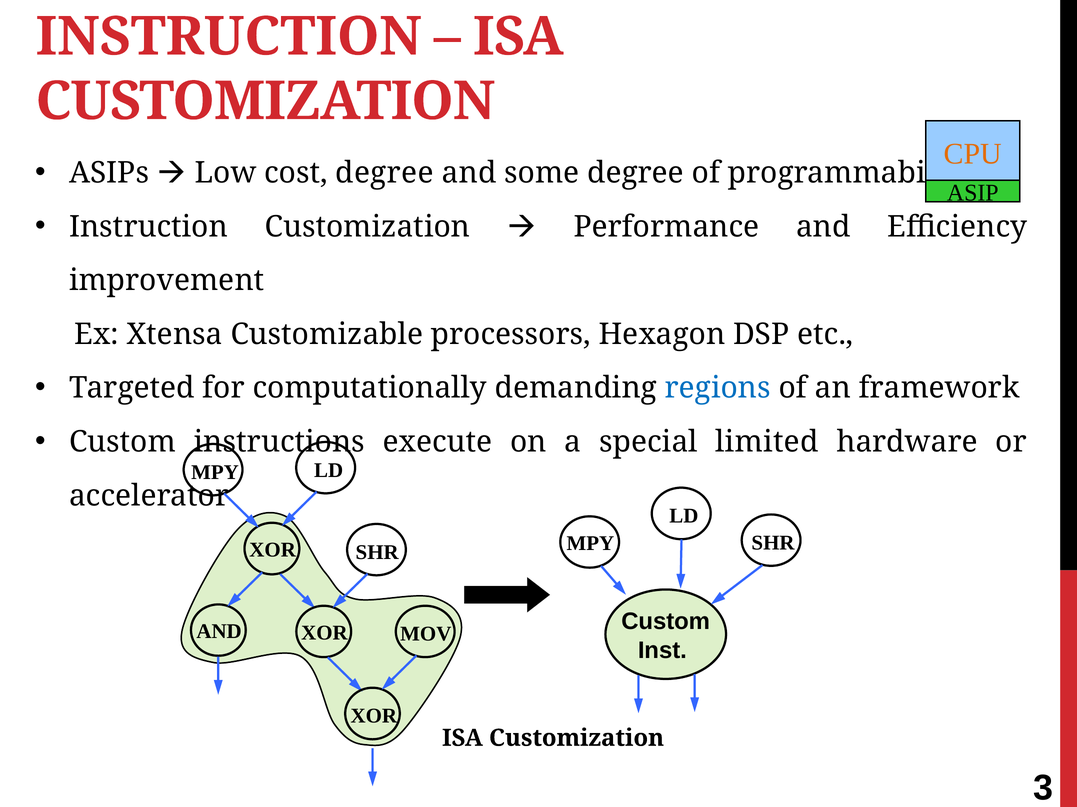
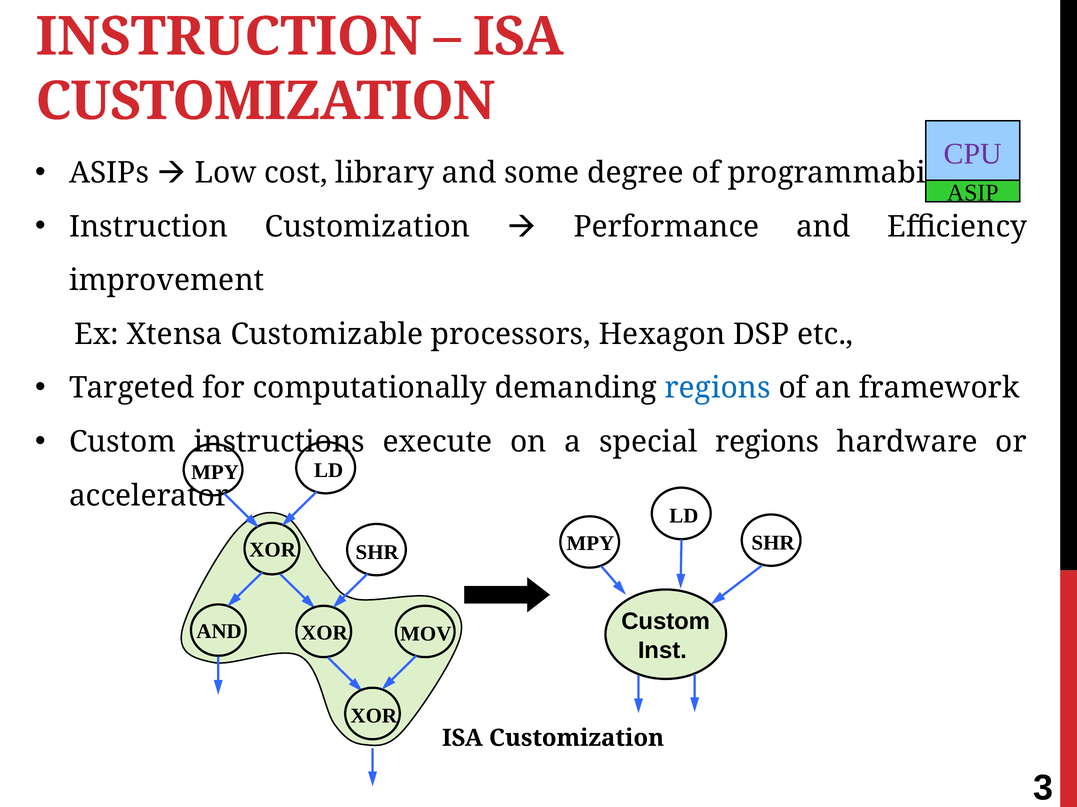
CPU colour: orange -> purple (973, 154)
cost degree: degree -> library (385, 173)
special limited: limited -> regions (767, 442)
